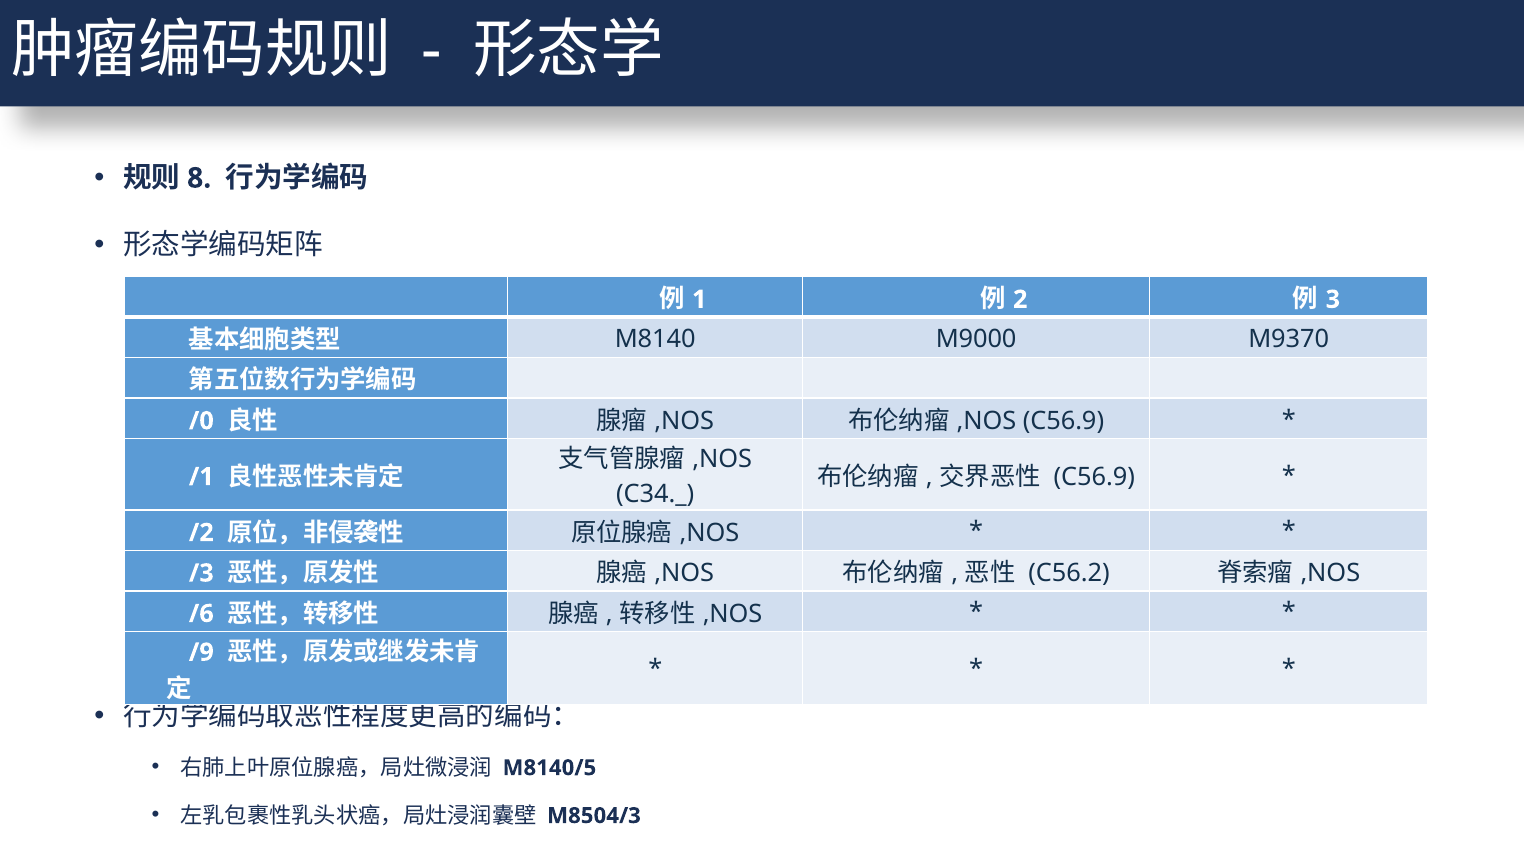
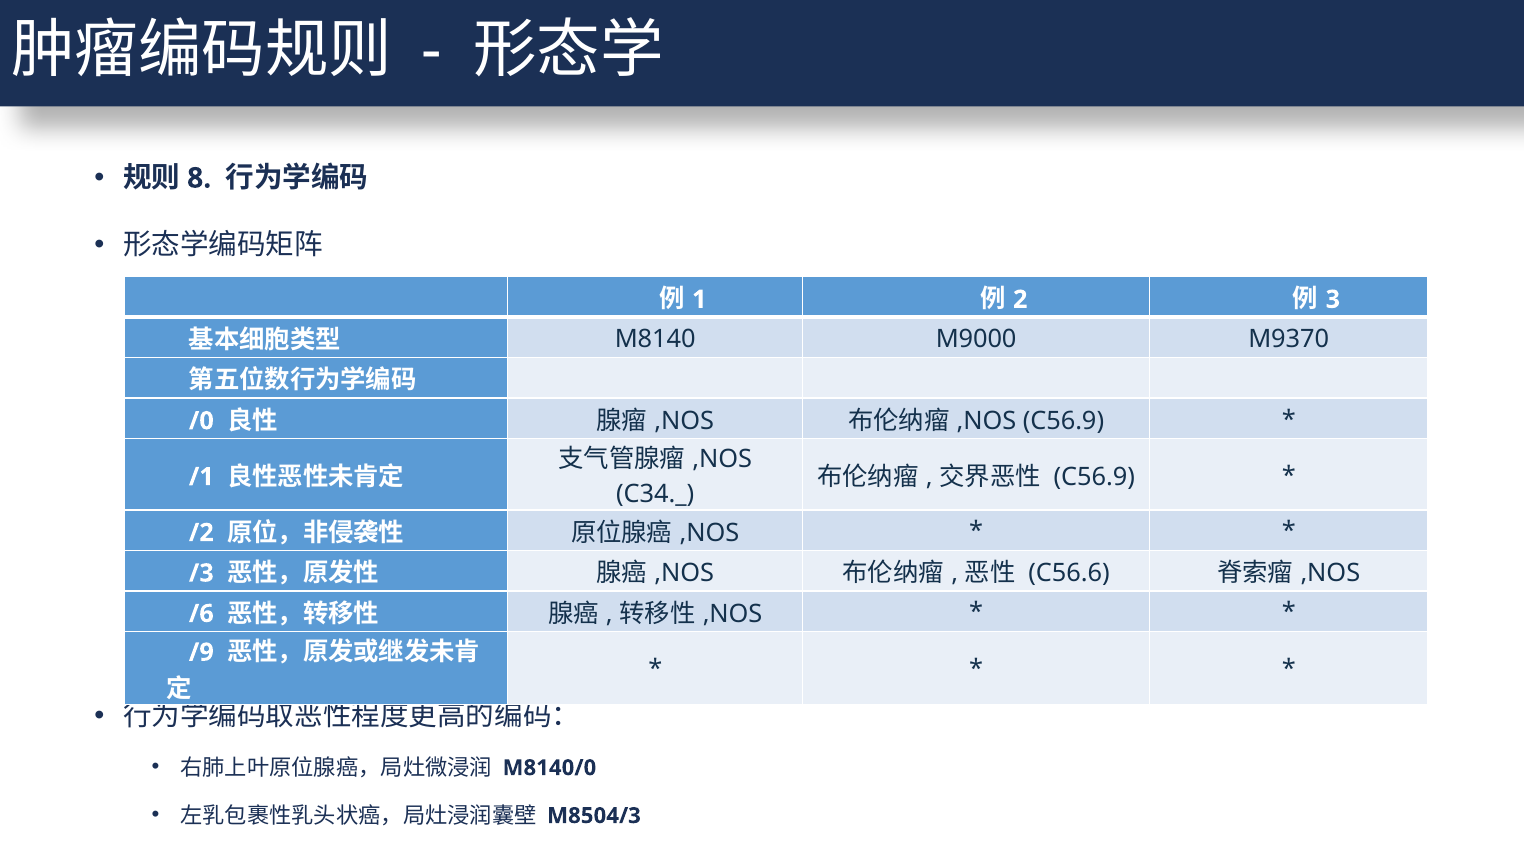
C56.2: C56.2 -> C56.6 (1069, 573)
M8140/5: M8140/5 -> M8140/0 (549, 768)
